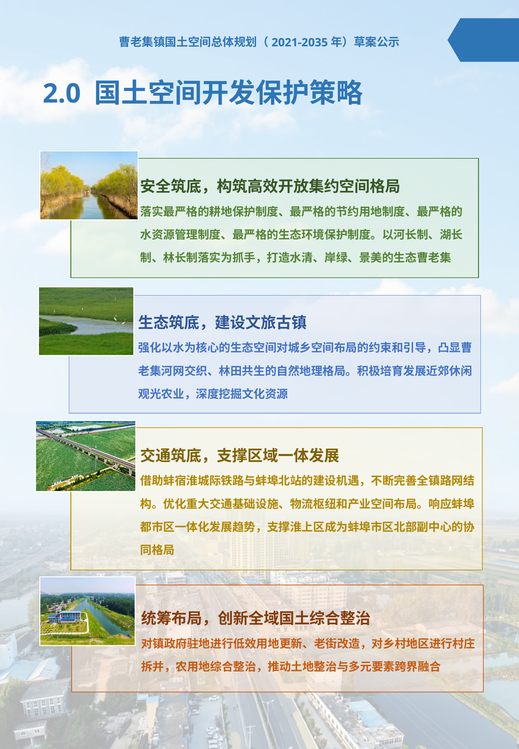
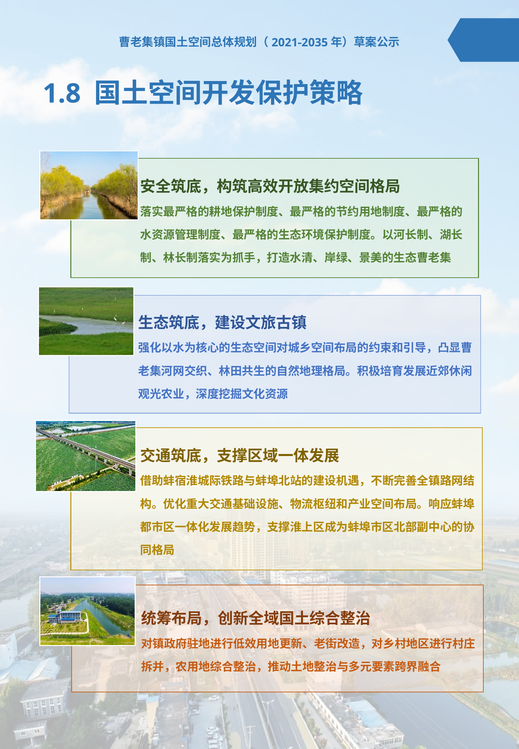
2.0: 2.0 -> 1.8 (62, 94)
